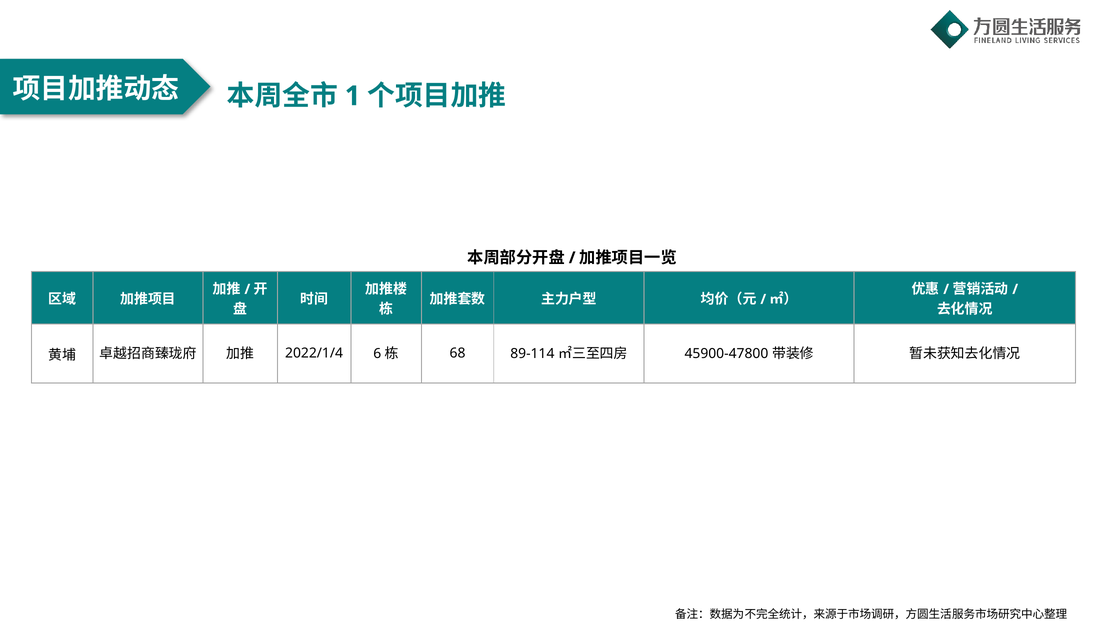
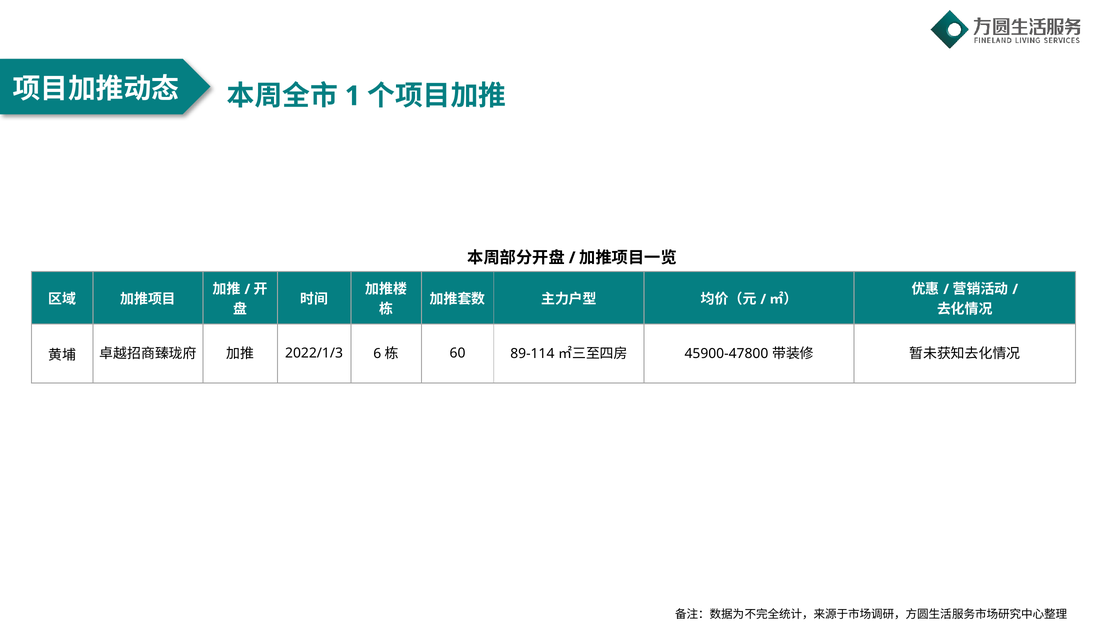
2022/1/4: 2022/1/4 -> 2022/1/3 (314, 353)
68: 68 -> 60 (458, 353)
